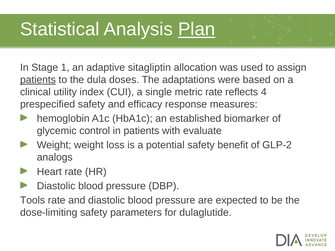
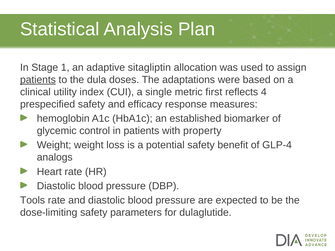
Plan underline: present -> none (197, 29)
metric rate: rate -> first (214, 92)
evaluate: evaluate -> property (202, 131)
GLP-2: GLP-2 -> GLP-4 (277, 145)
